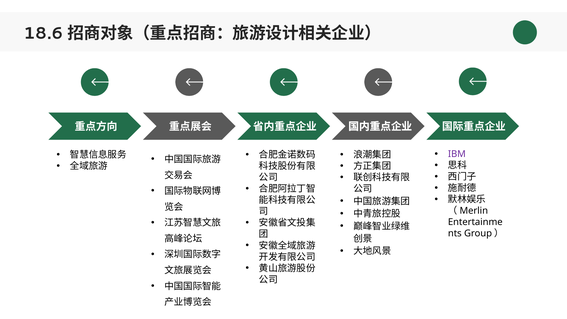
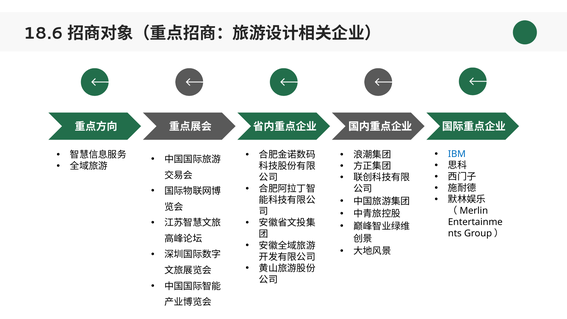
IBM colour: purple -> blue (457, 154)
